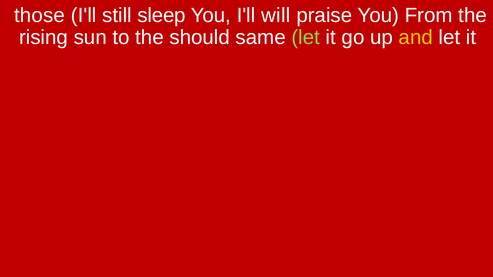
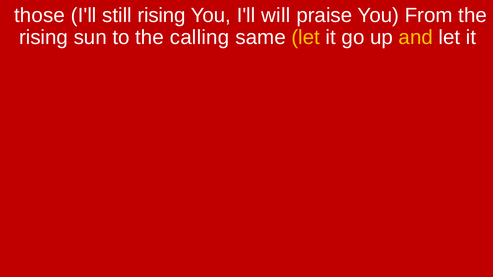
still sleep: sleep -> rising (162, 15)
should: should -> calling (200, 37)
let colour: light green -> yellow (306, 37)
